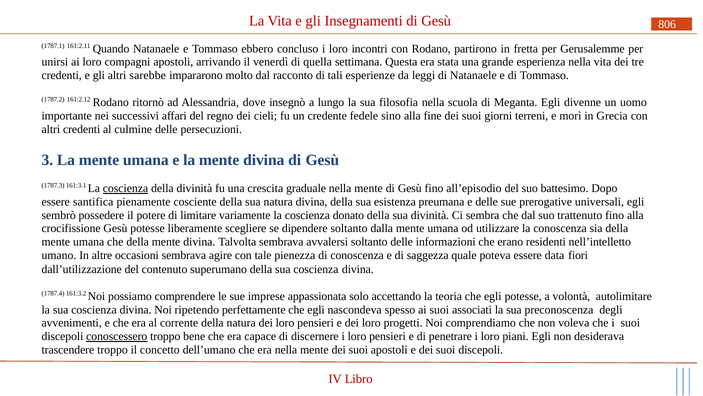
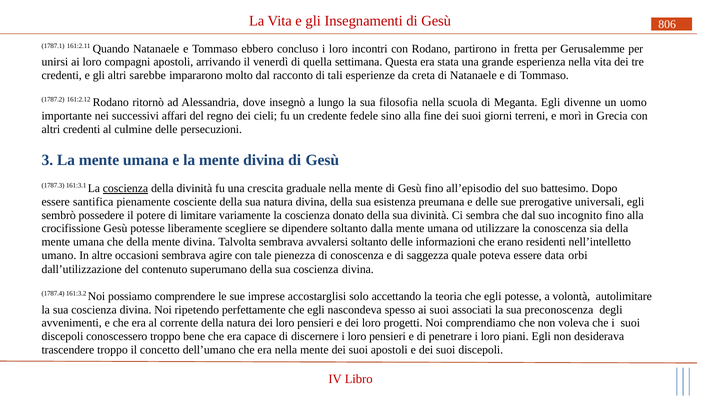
leggi: leggi -> creta (424, 76)
trattenuto: trattenuto -> incognito (580, 215)
fiori: fiori -> orbi (578, 255)
appassionata: appassionata -> accostarglisi (317, 296)
conoscessero underline: present -> none (117, 336)
